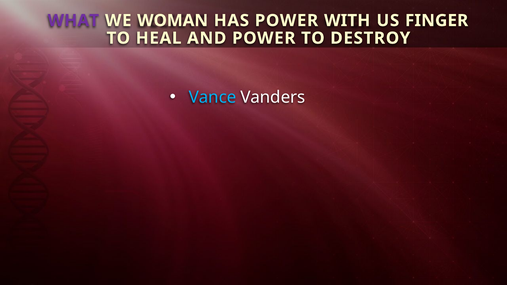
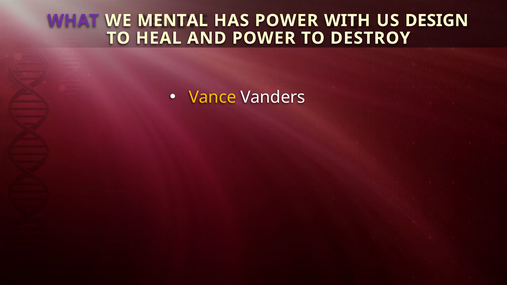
WOMAN: WOMAN -> MENTAL (173, 21)
FINGER: FINGER -> DESIGN (437, 21)
Vance colour: light blue -> yellow (213, 97)
